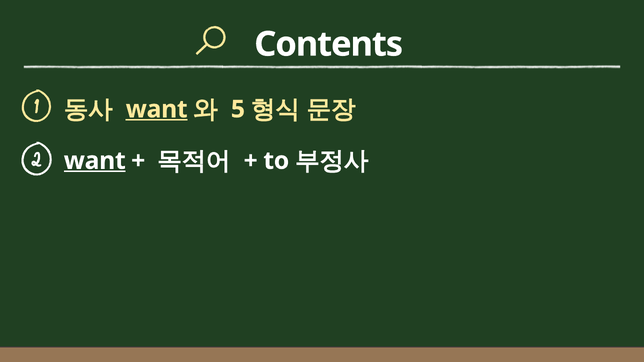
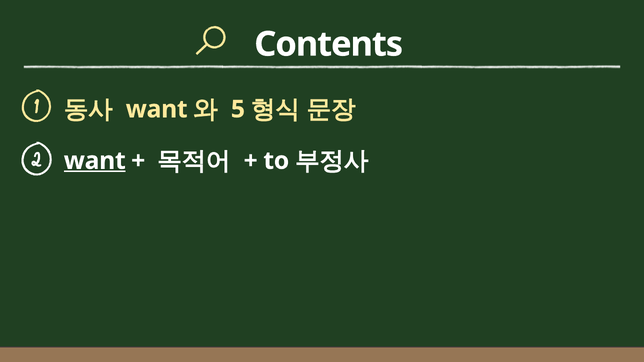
want underline: present -> none (157, 109)
